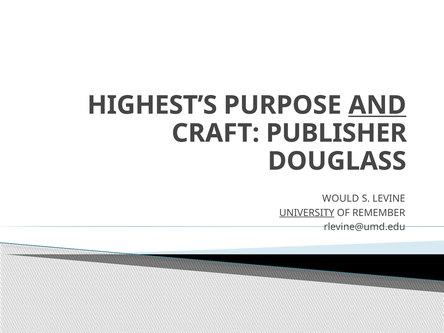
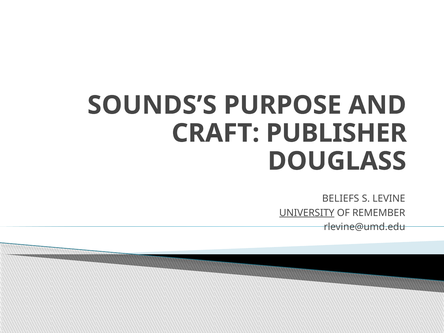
HIGHEST’S: HIGHEST’S -> SOUNDS’S (152, 105)
AND underline: present -> none (377, 105)
WOULD: WOULD -> BELIEFS (341, 198)
